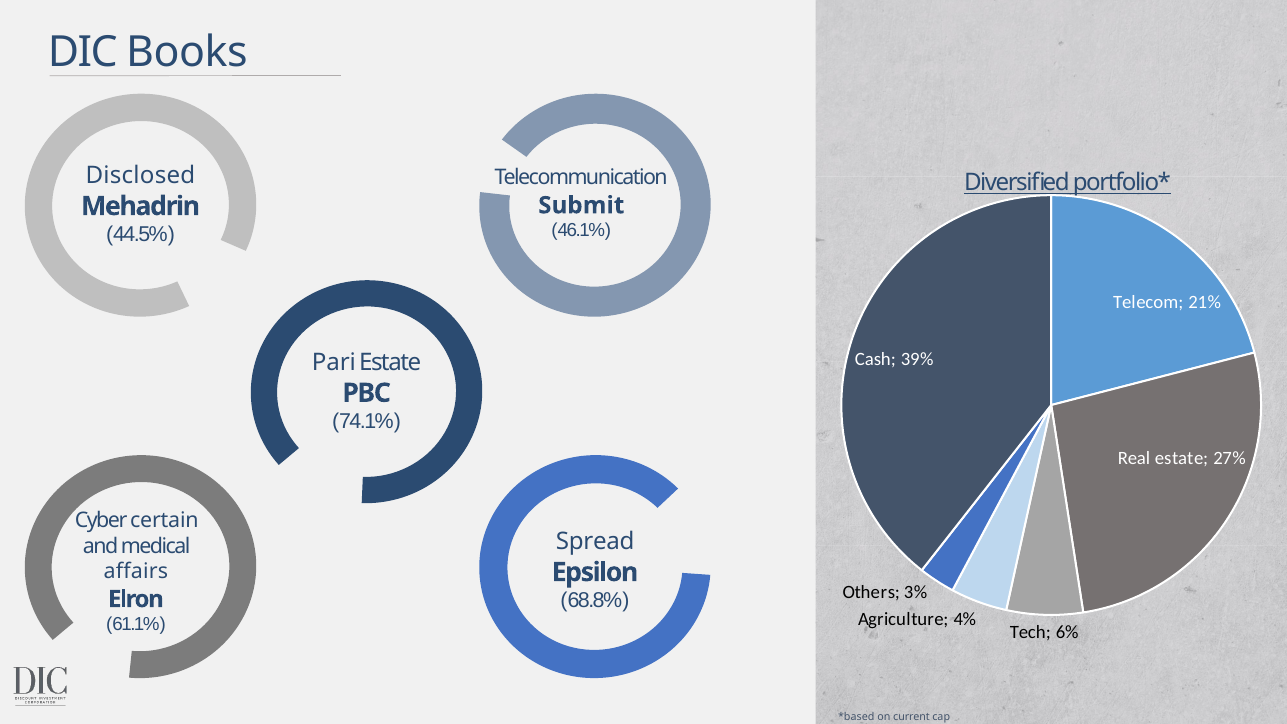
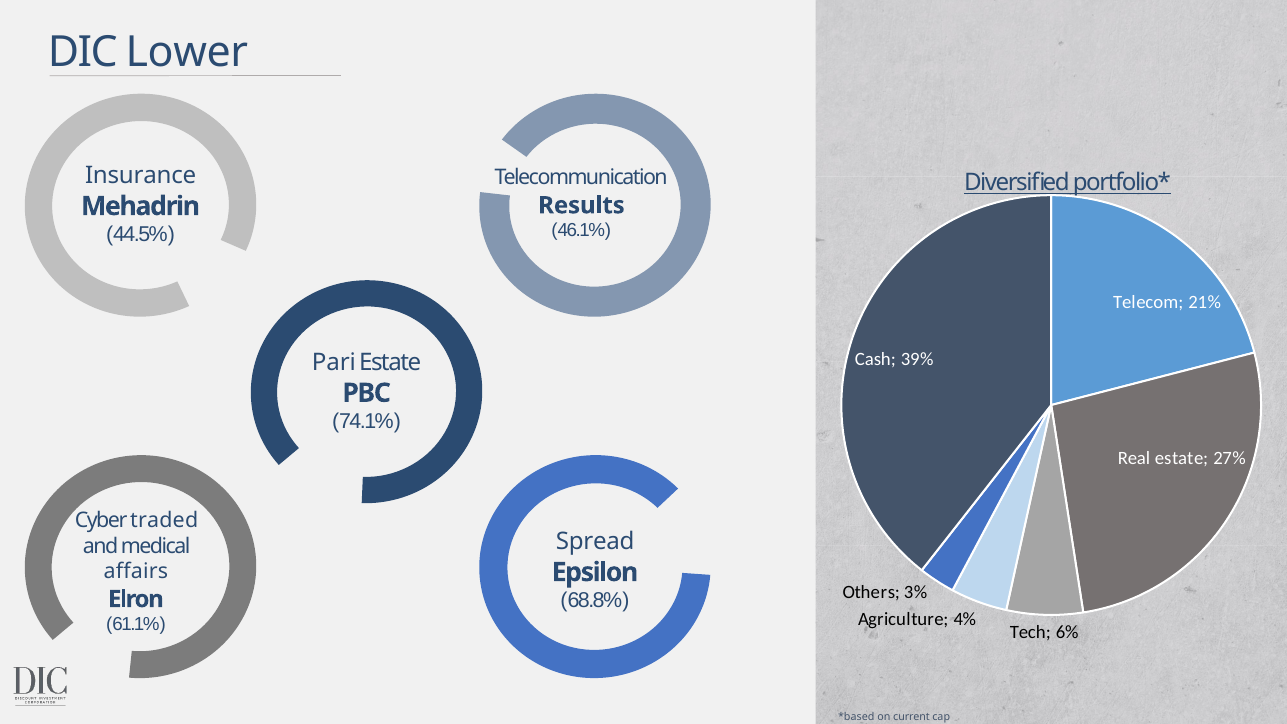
Books: Books -> Lower (187, 52)
Disclosed: Disclosed -> Insurance (141, 175)
Submit: Submit -> Results (581, 205)
certain: certain -> traded (164, 520)
